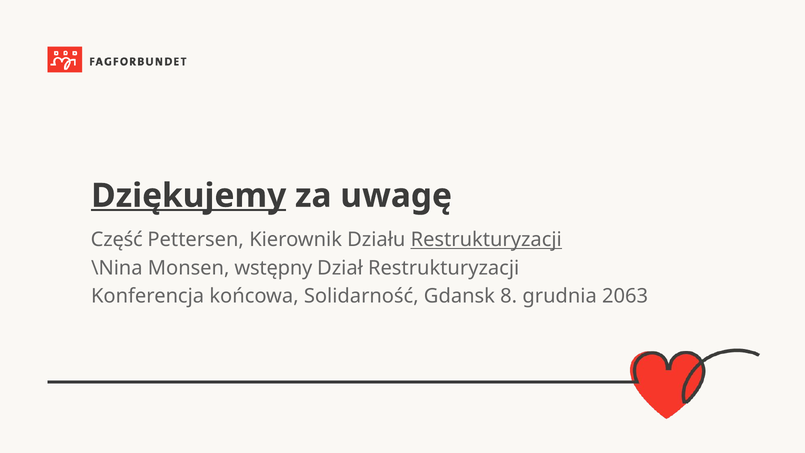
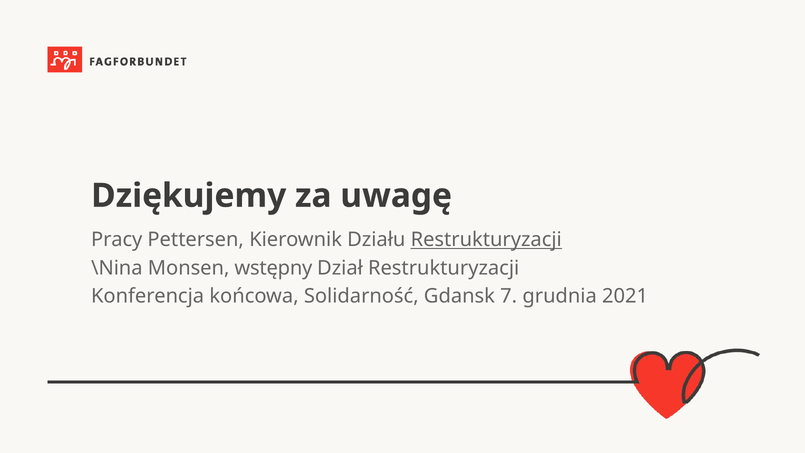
Dziękujemy underline: present -> none (189, 196)
Część: Część -> Pracy (117, 240)
8: 8 -> 7 (509, 296)
2063: 2063 -> 2021 (625, 296)
